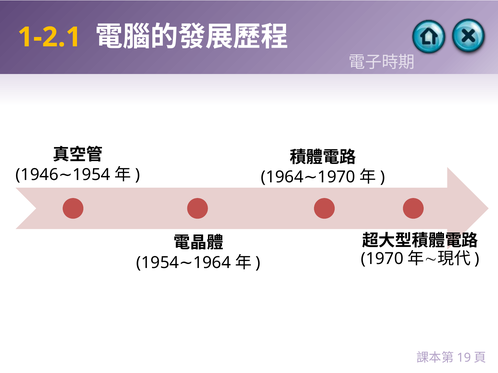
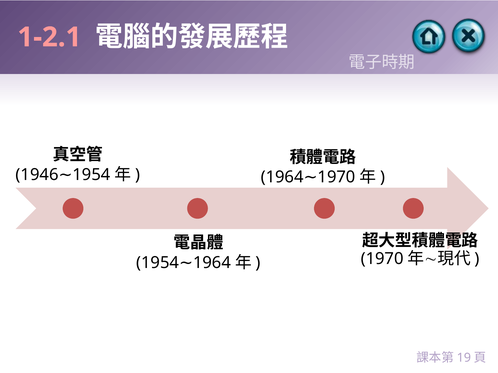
1-2.1 colour: yellow -> pink (49, 37)
